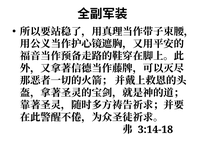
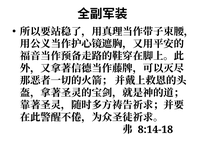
3:14-18: 3:14-18 -> 8:14-18 (155, 130)
